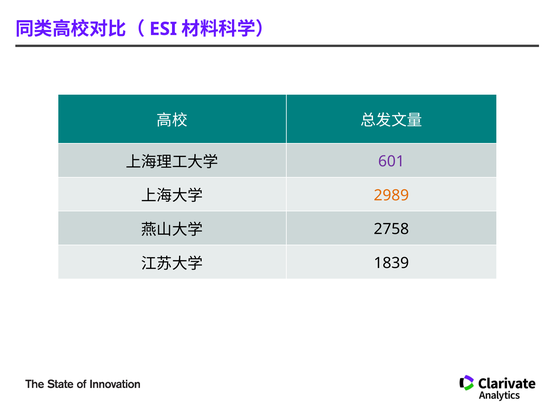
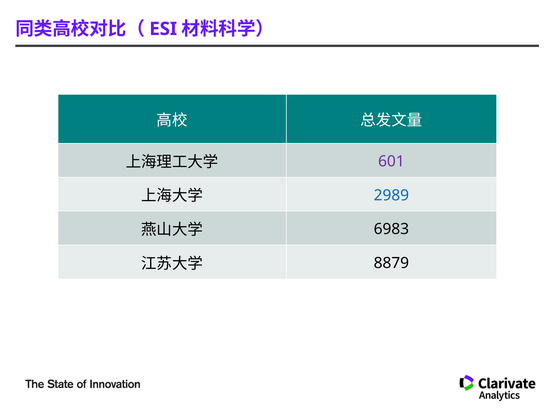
2989 colour: orange -> blue (391, 195)
2758: 2758 -> 6983 (391, 229)
1839: 1839 -> 8879 (391, 263)
